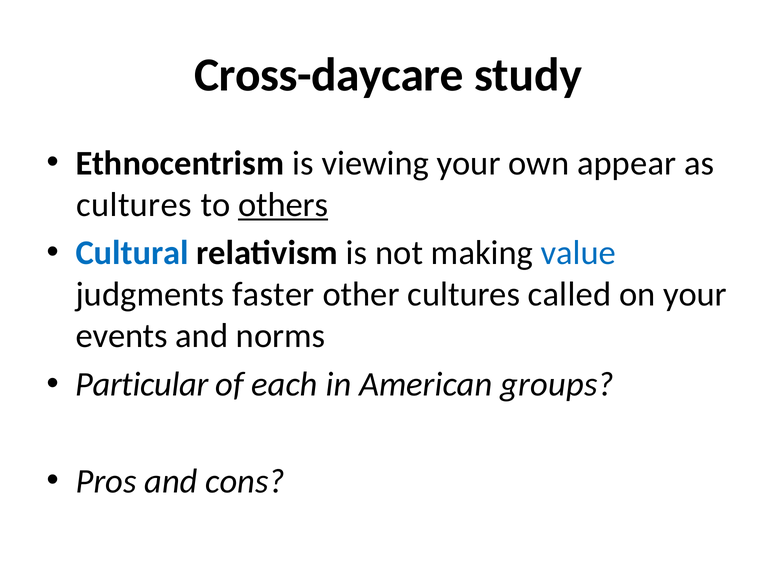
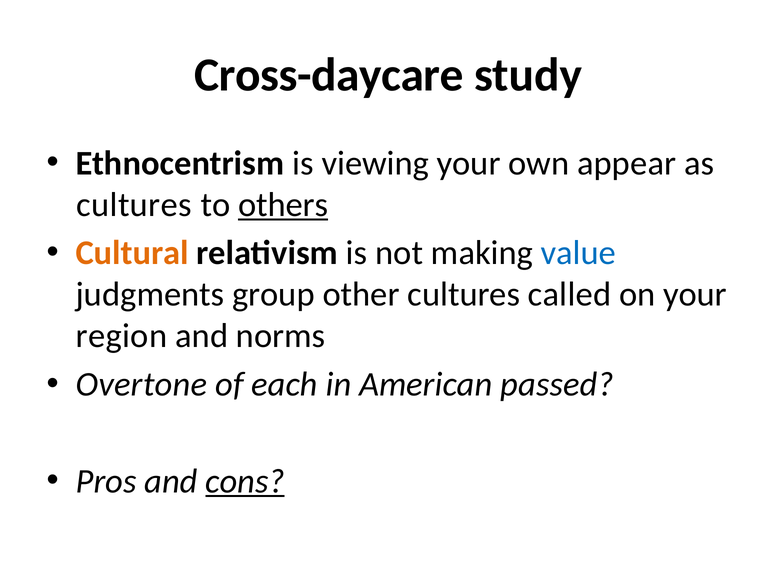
Cultural colour: blue -> orange (132, 253)
faster: faster -> group (273, 294)
events: events -> region (121, 336)
Particular: Particular -> Overtone (142, 384)
groups: groups -> passed (557, 384)
cons underline: none -> present (245, 481)
